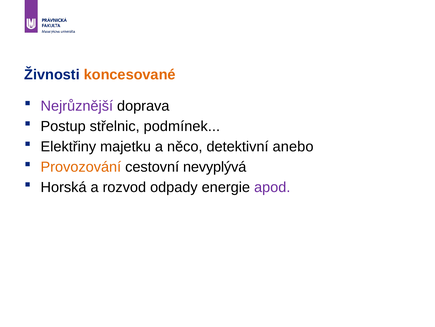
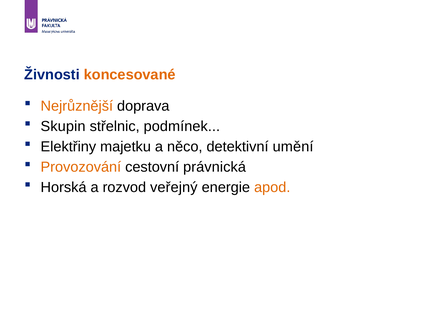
Nejrůznější colour: purple -> orange (77, 106)
Postup: Postup -> Skupin (63, 126)
anebo: anebo -> umění (293, 146)
nevyplývá: nevyplývá -> právnická (215, 167)
odpady: odpady -> veřejný (174, 187)
apod colour: purple -> orange (272, 187)
